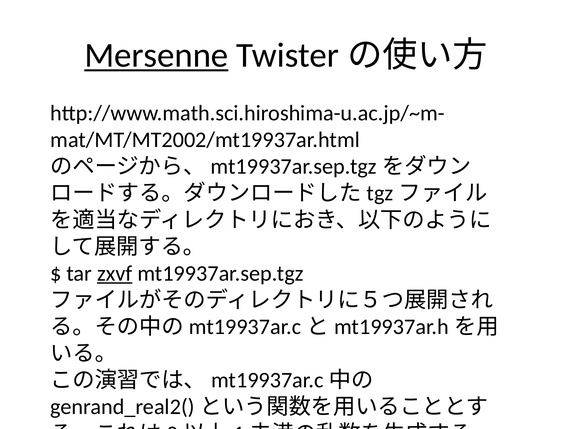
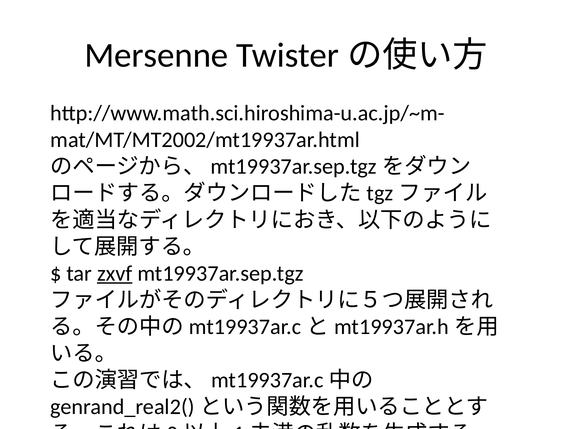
Mersenne underline: present -> none (156, 55)
